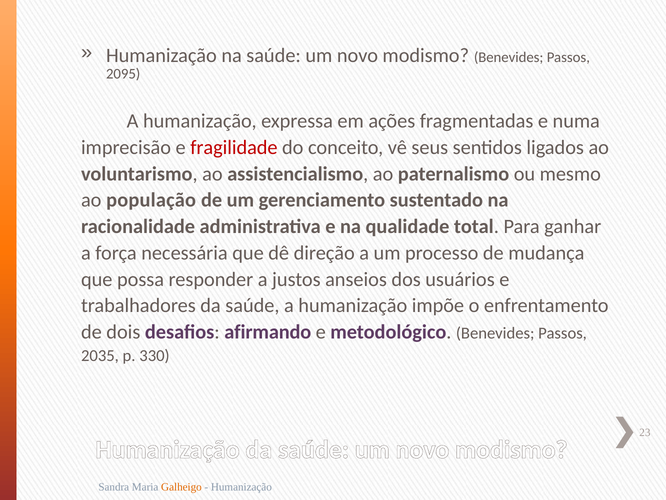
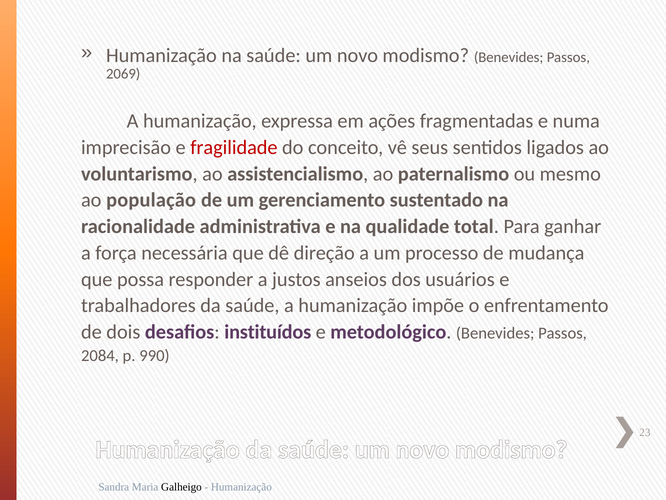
2095: 2095 -> 2069 (123, 74)
afirmando: afirmando -> instituídos (268, 332)
2035: 2035 -> 2084 (100, 355)
330: 330 -> 990 (154, 355)
Galheigo colour: orange -> black (181, 486)
